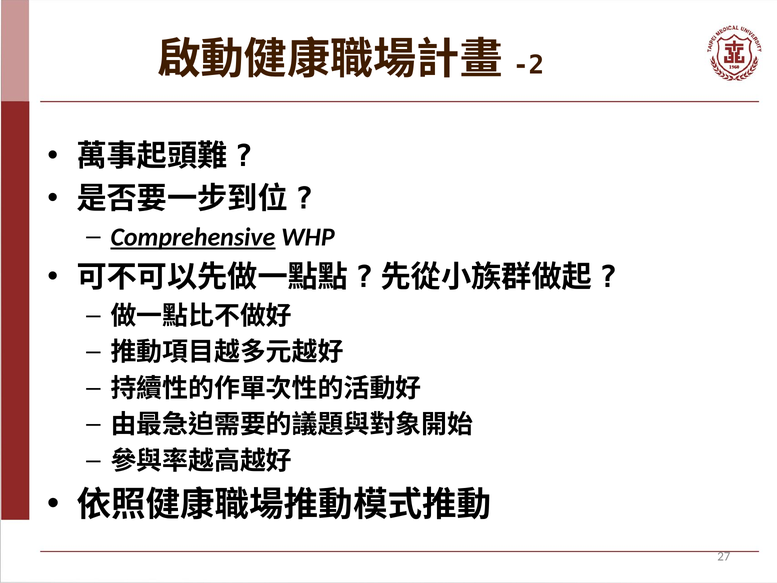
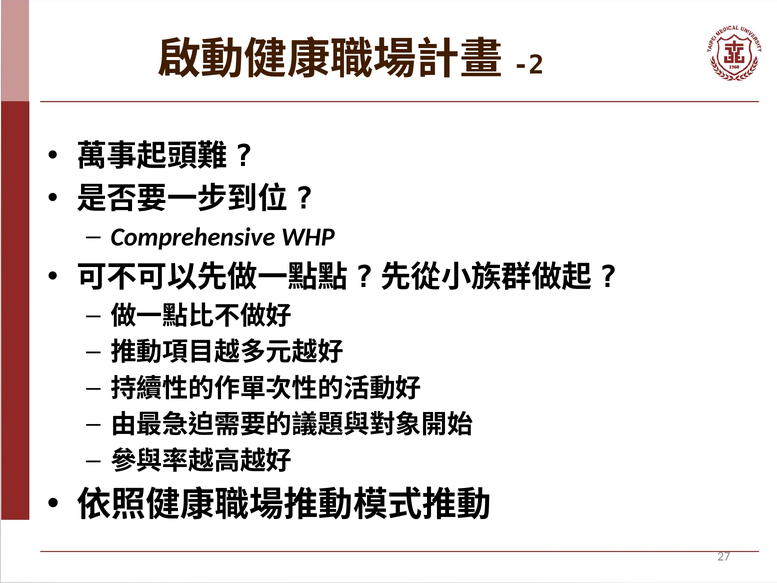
Comprehensive underline: present -> none (193, 237)
